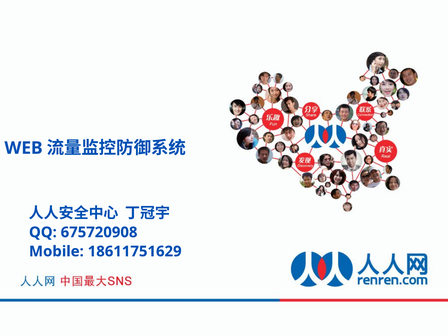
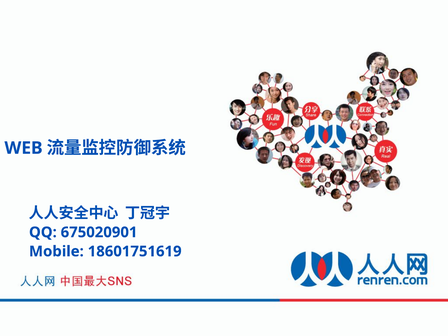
675720908: 675720908 -> 675020901 (99, 232)
18611751629: 18611751629 -> 18601751619 (135, 251)
